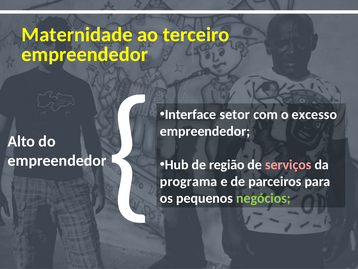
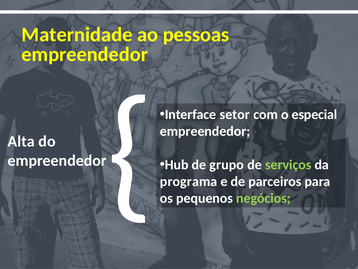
terceiro: terceiro -> pessoas (196, 35)
Alto: Alto -> Alta (21, 141)
excesso: excesso -> especial (314, 114)
região: região -> grupo (227, 164)
serviços colour: pink -> light green (288, 164)
